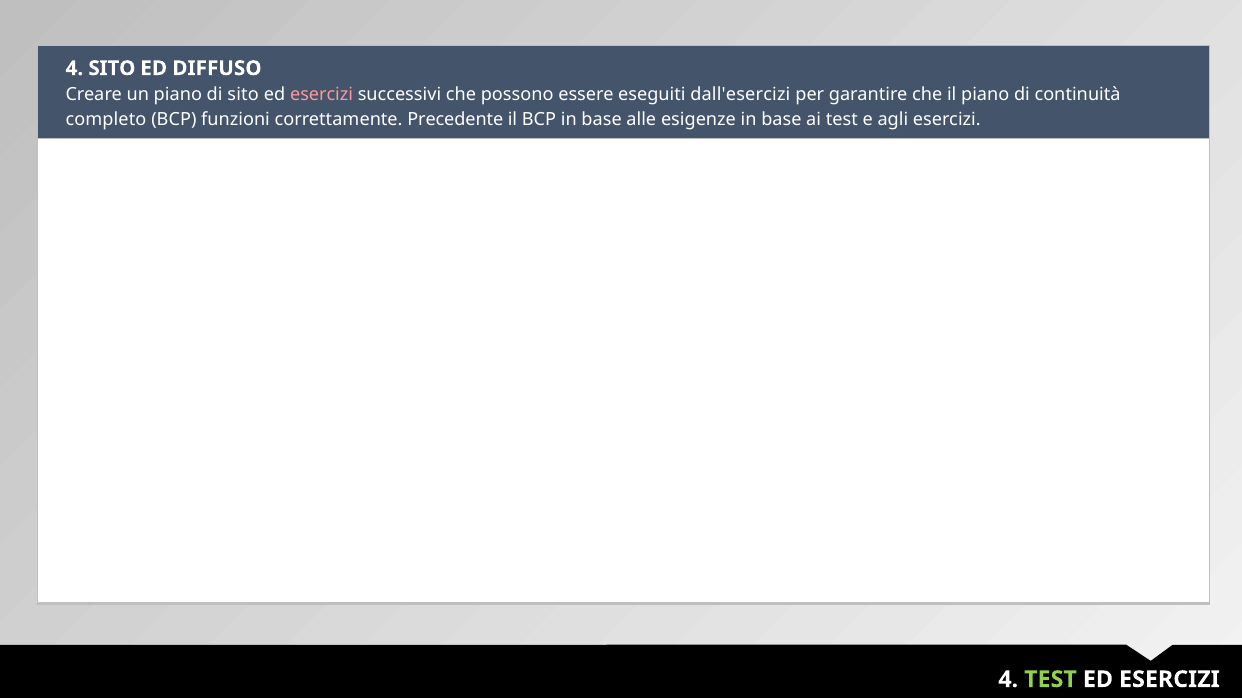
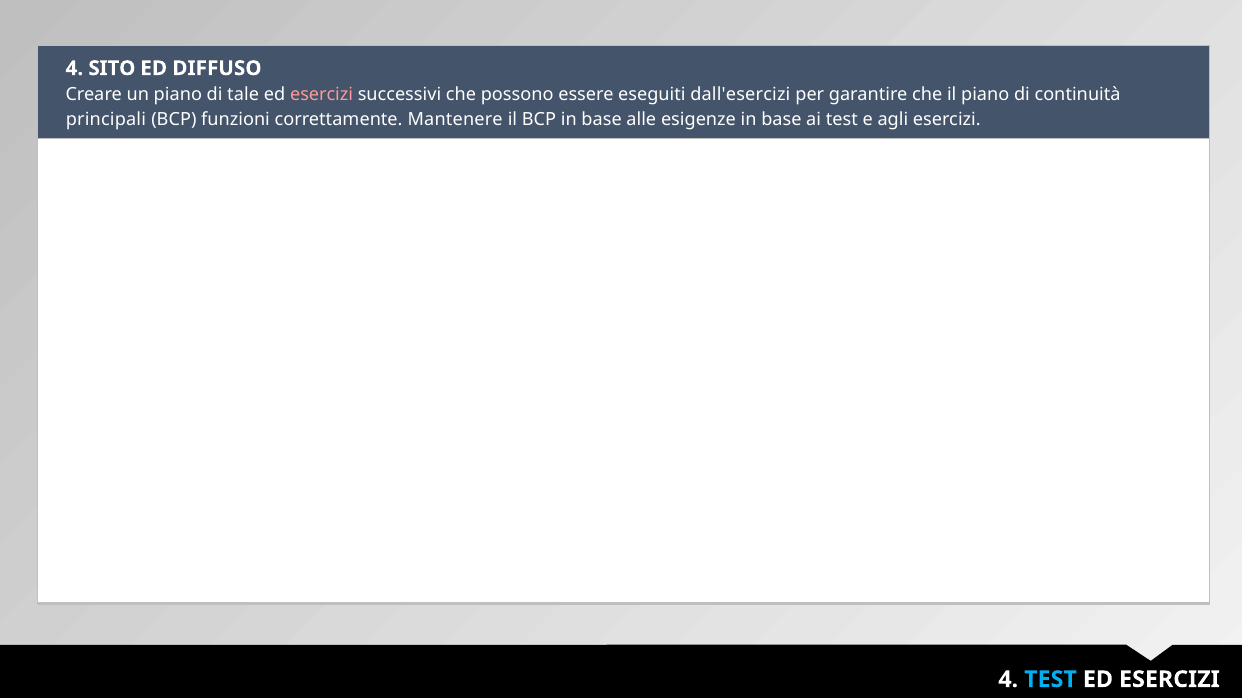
di sito: sito -> tale (243, 95)
completo: completo -> principali (106, 119)
Precedente: Precedente -> Mantenere (455, 119)
TEST colour: light green -> light blue (1051, 680)
